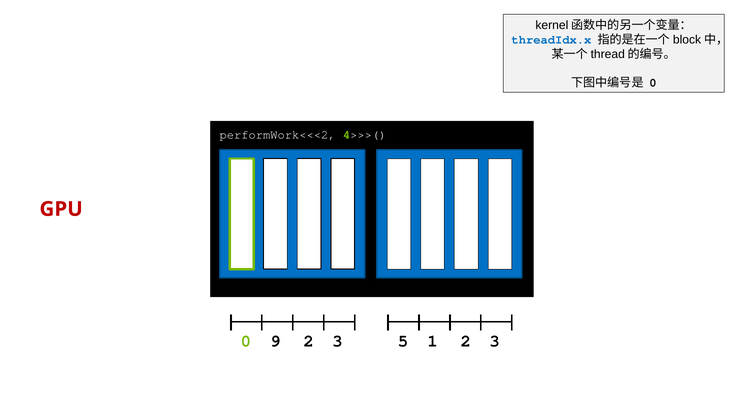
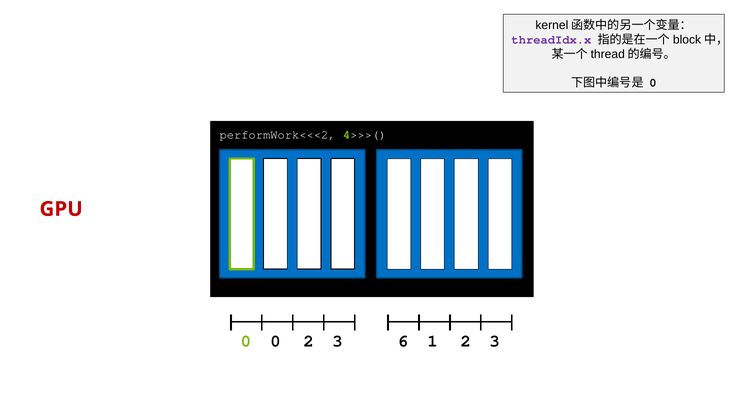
threadIdx.x colour: blue -> purple (551, 40)
0 9: 9 -> 0 (275, 342)
5: 5 -> 6 (403, 342)
